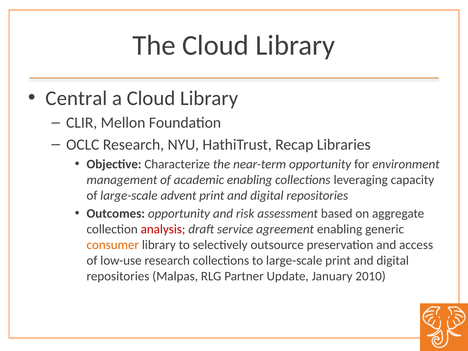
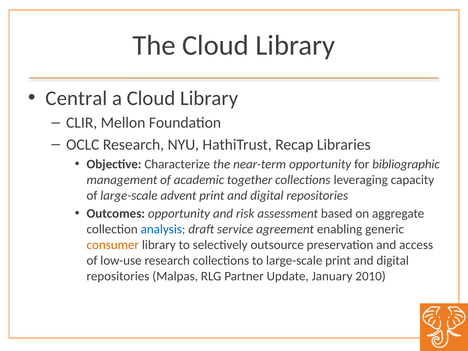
environment: environment -> bibliographic (406, 164)
academic enabling: enabling -> together (250, 180)
analysis colour: red -> blue (163, 229)
